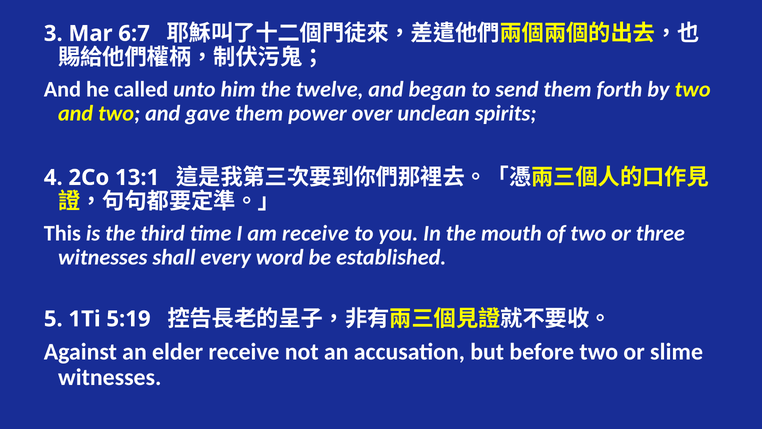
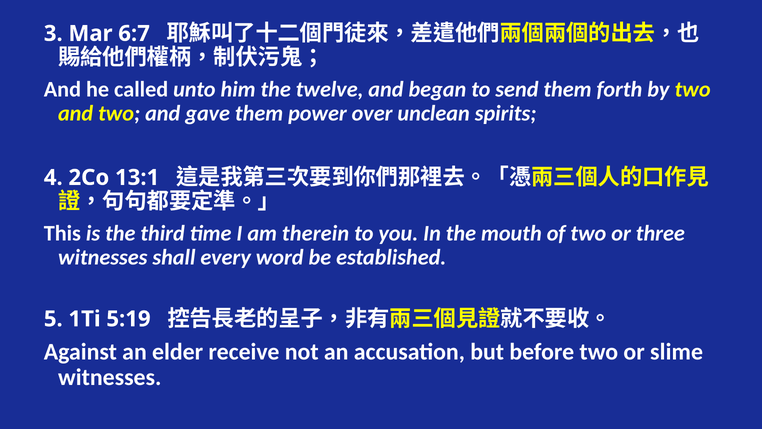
am receive: receive -> therein (316, 233)
